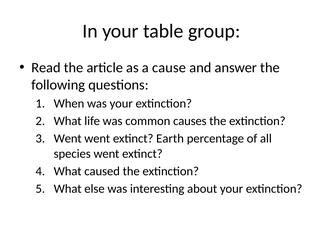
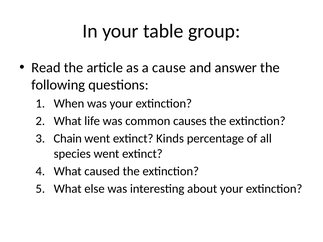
Went: Went -> Chain (68, 139)
Earth: Earth -> Kinds (170, 139)
